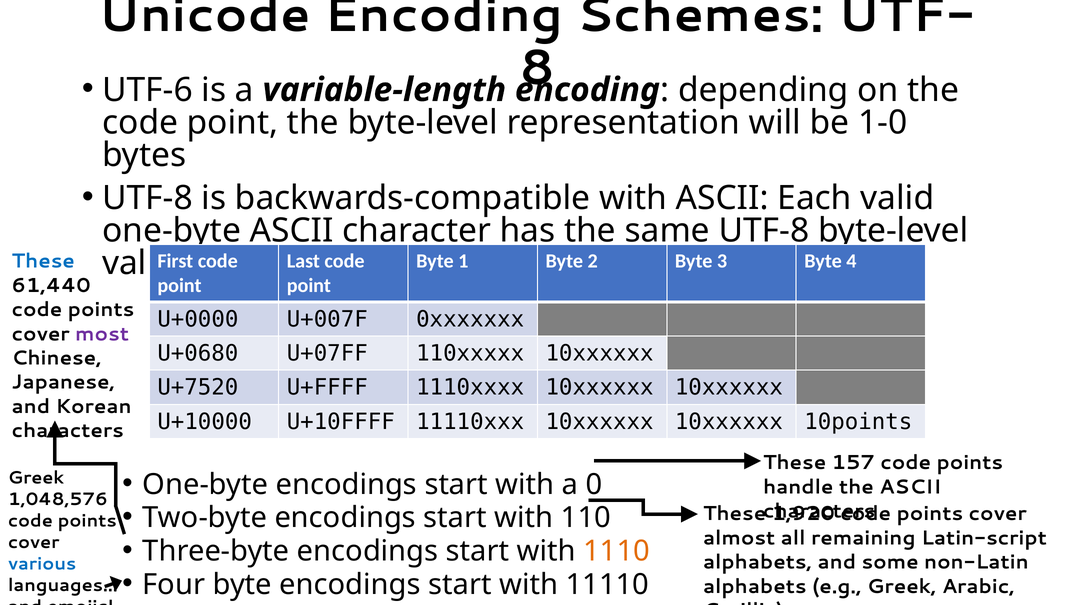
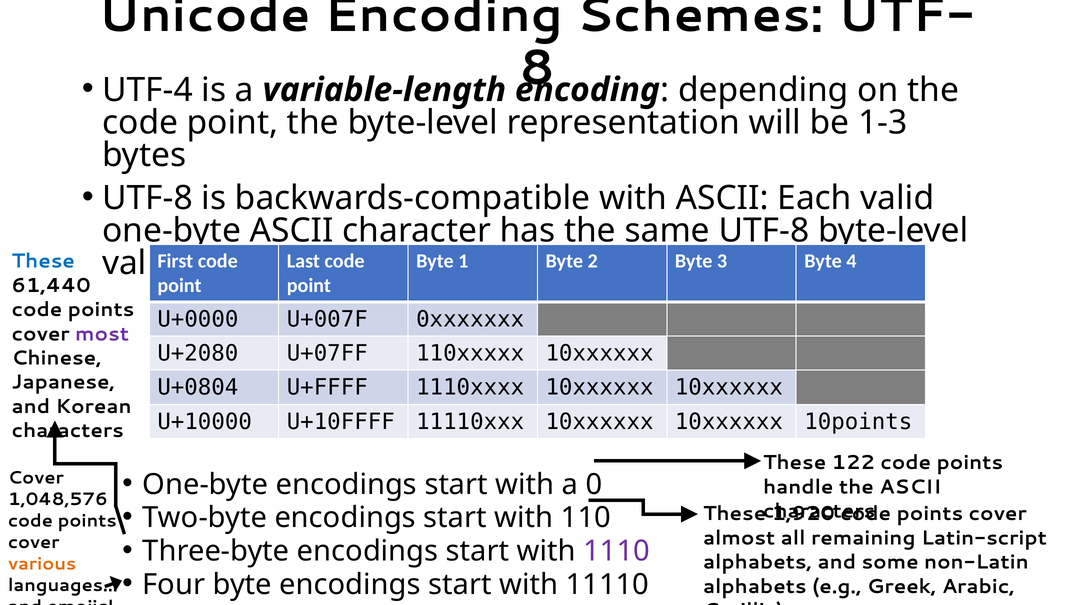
UTF-6: UTF-6 -> UTF-4 (147, 90)
1-0: 1-0 -> 1-3 (883, 123)
U+0680: U+0680 -> U+2080 (198, 353)
U+7520: U+7520 -> U+0804 (198, 387)
157: 157 -> 122 (853, 463)
Greek: Greek -> Cover (36, 477)
1110 colour: orange -> purple (617, 551)
various colour: blue -> orange (42, 563)
